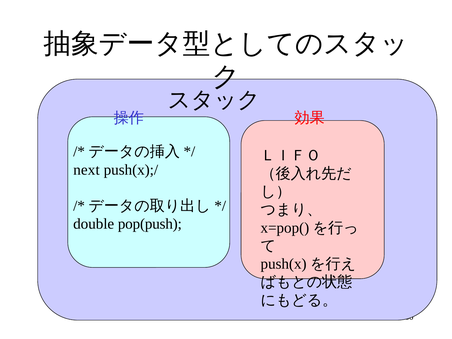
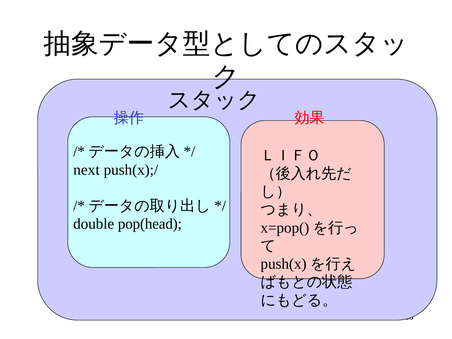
pop(push: pop(push -> pop(head (150, 224)
